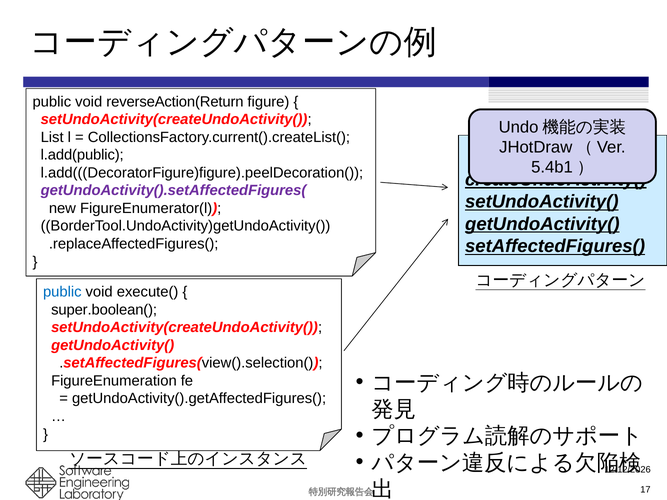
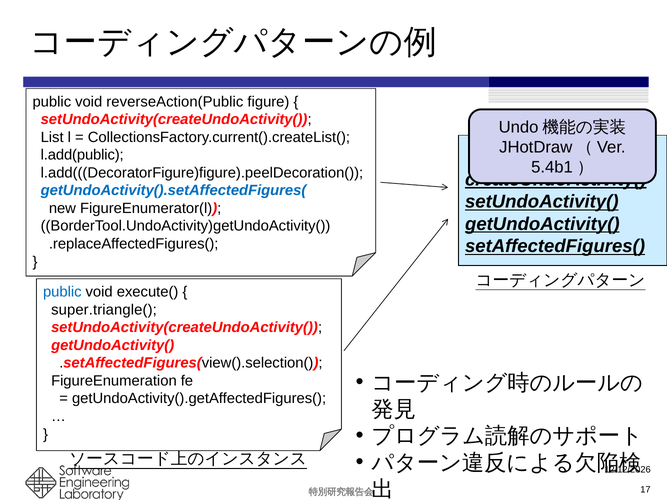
reverseAction(Return: reverseAction(Return -> reverseAction(Public (175, 102)
getUndoActivity().setAffectedFigures( colour: purple -> blue (174, 191)
super.boolean(: super.boolean( -> super.triangle( (104, 310)
